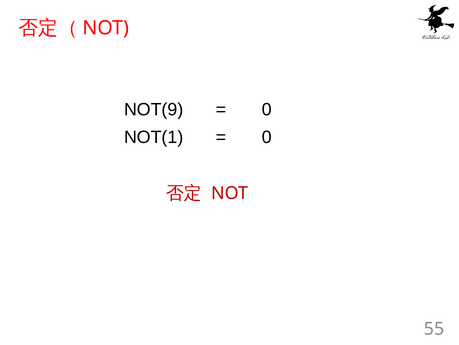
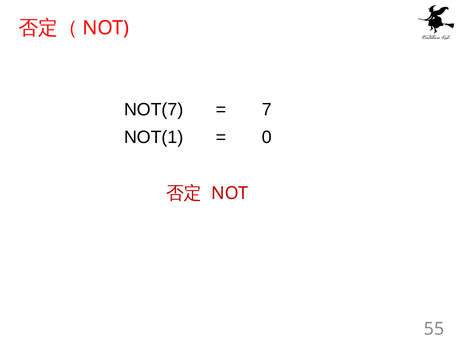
NOT(9: NOT(9 -> NOT(7 (154, 109)
0: 0 -> 7 (267, 109)
